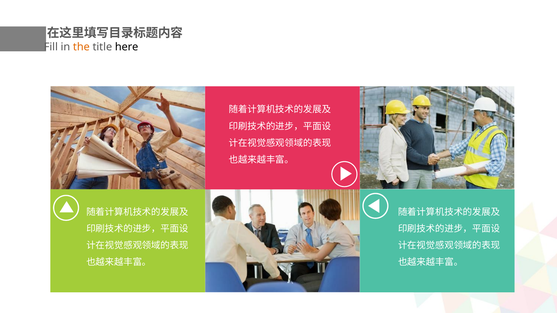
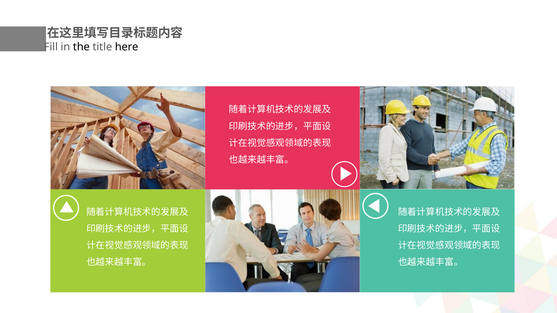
the colour: orange -> black (81, 47)
